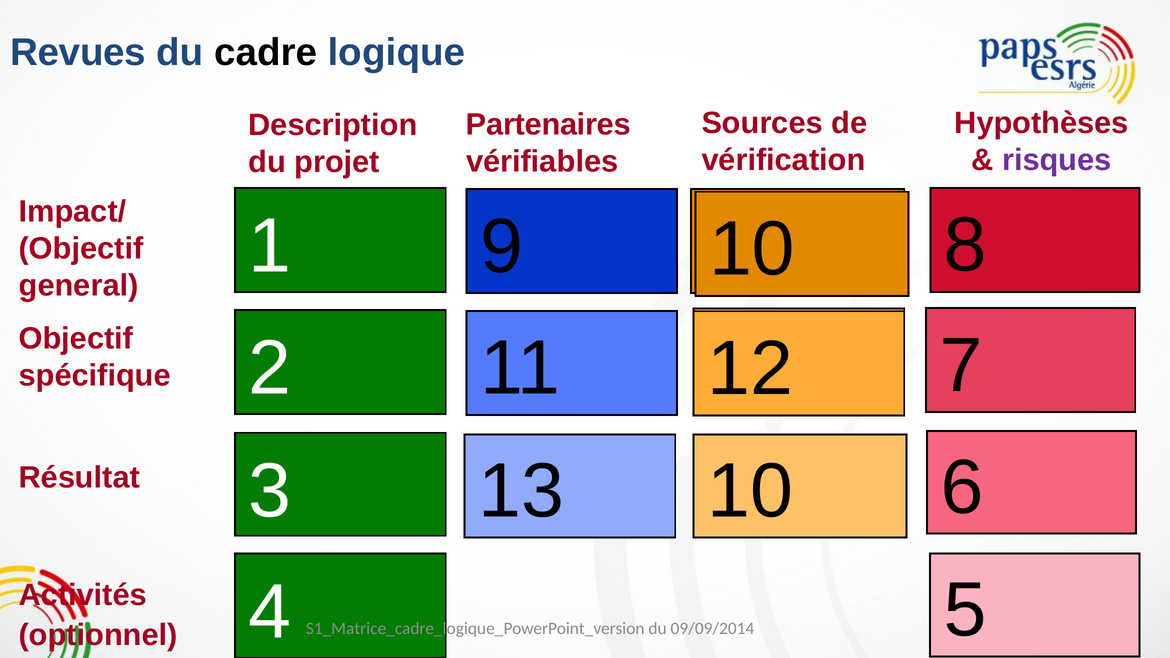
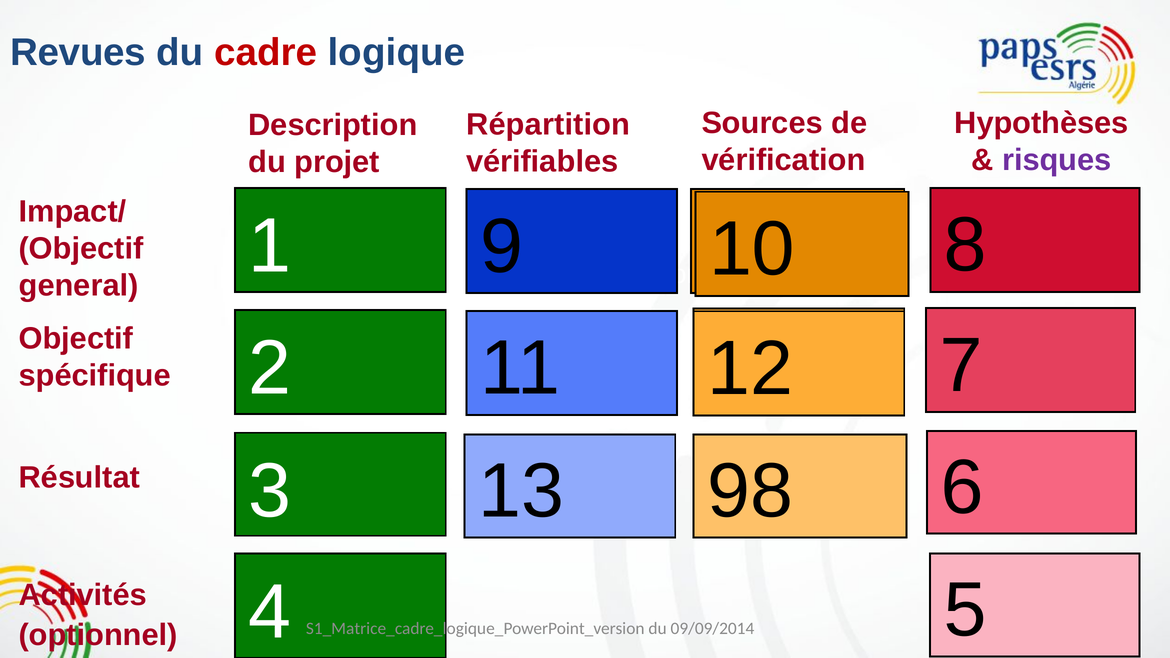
cadre colour: black -> red (266, 52)
Partenaires: Partenaires -> Répartition (548, 125)
13 10: 10 -> 98 (750, 492)
